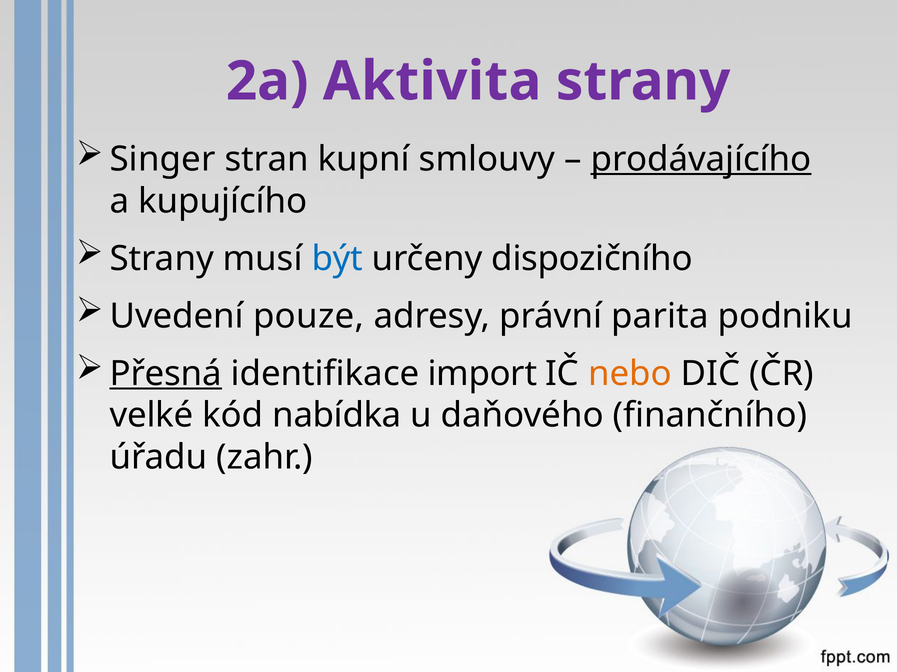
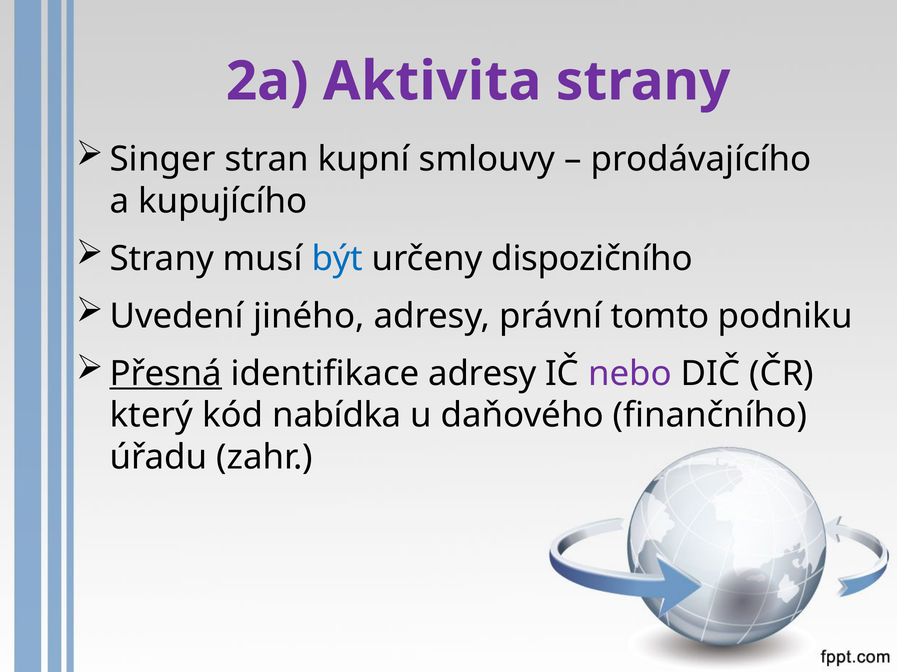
prodávajícího underline: present -> none (701, 159)
pouze: pouze -> jiného (309, 316)
parita: parita -> tomto (660, 316)
identifikace import: import -> adresy (482, 374)
nebo colour: orange -> purple (630, 374)
velké: velké -> který (151, 416)
